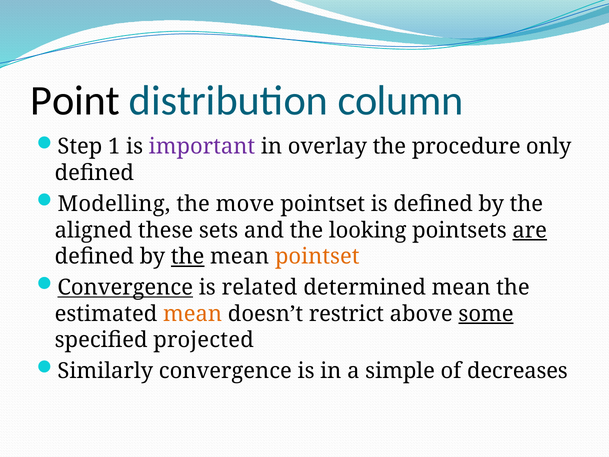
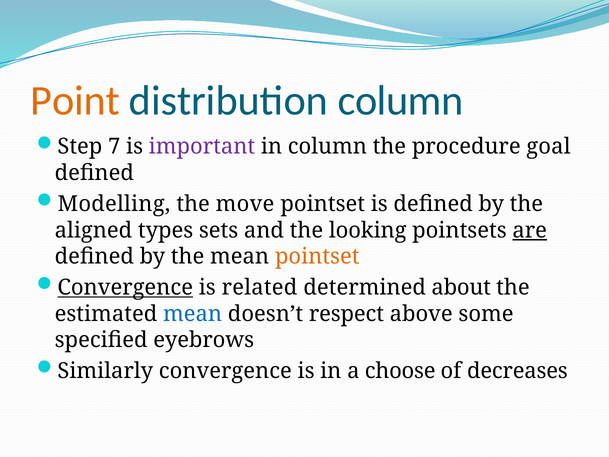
Point colour: black -> orange (75, 101)
1: 1 -> 7 (114, 147)
in overlay: overlay -> column (327, 147)
only: only -> goal (548, 147)
these: these -> types (166, 230)
the underline: present -> none (188, 257)
determined mean: mean -> about (461, 287)
mean colour: orange -> blue (193, 314)
restrict: restrict -> respect (346, 314)
some underline: present -> none (486, 314)
projected: projected -> eyebrows (204, 340)
simple: simple -> choose (400, 371)
